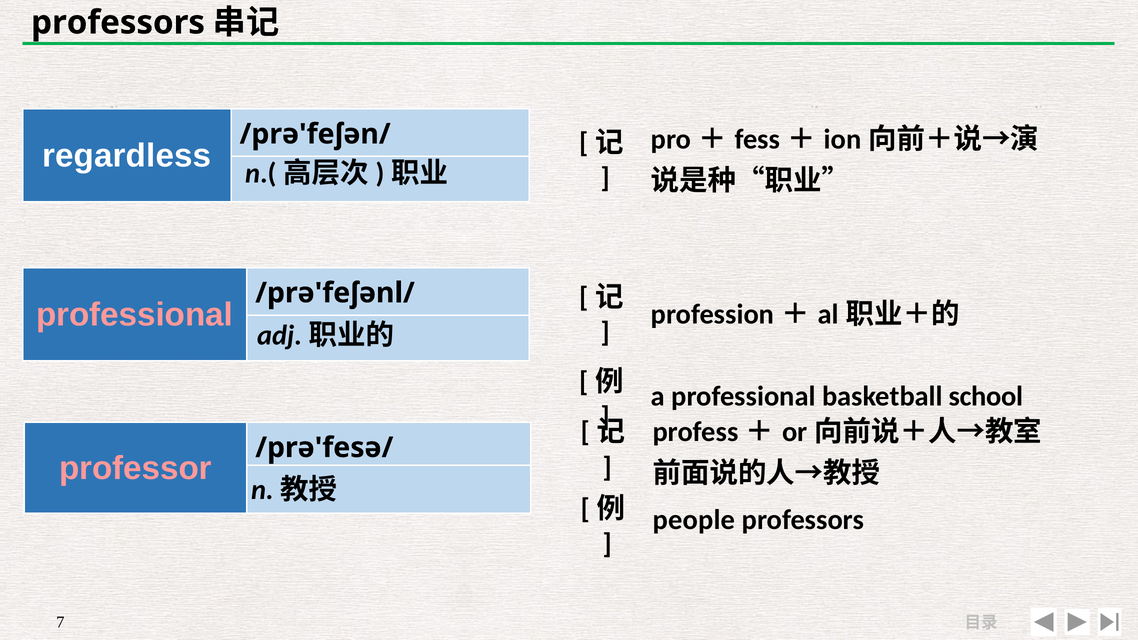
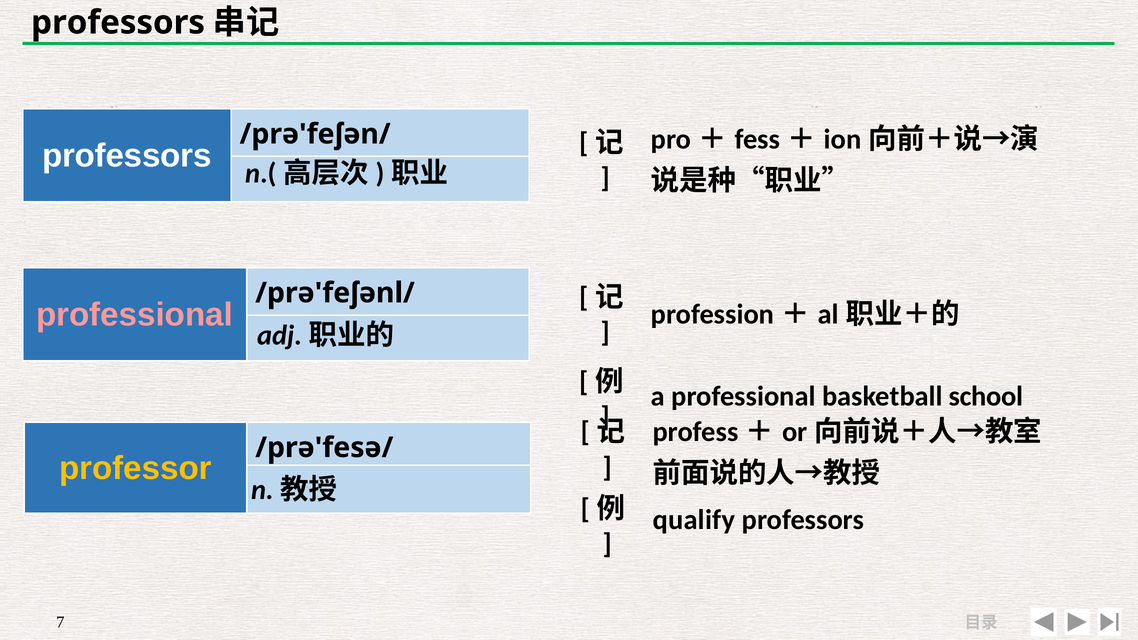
regardless: regardless -> professors (127, 156)
professor colour: pink -> yellow (135, 469)
people: people -> qualify (694, 520)
